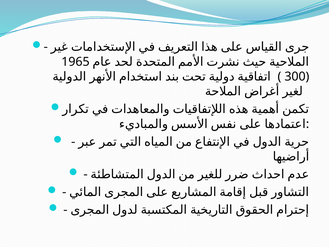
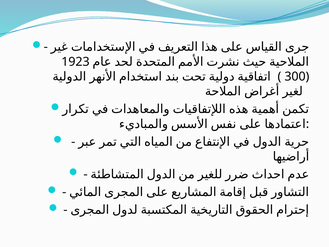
1965: 1965 -> 1923 (75, 62)
